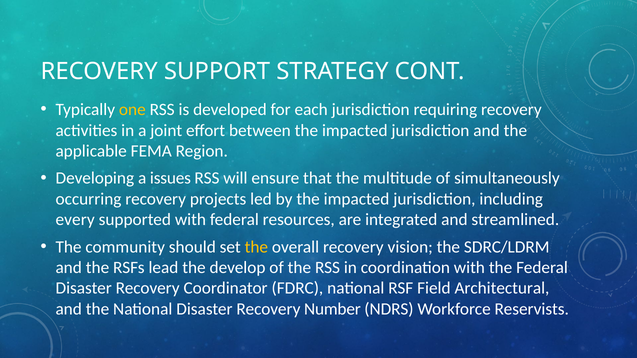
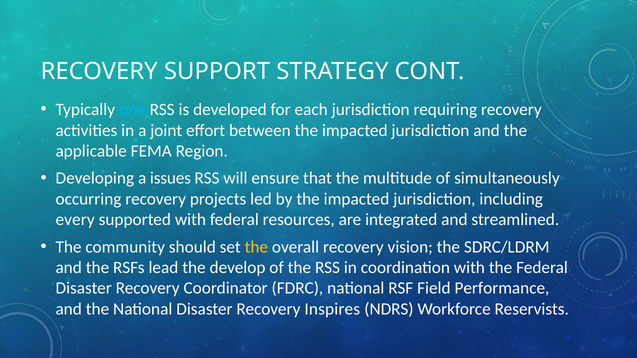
one colour: yellow -> light blue (132, 110)
Architectural: Architectural -> Performance (502, 289)
Number: Number -> Inspires (332, 309)
